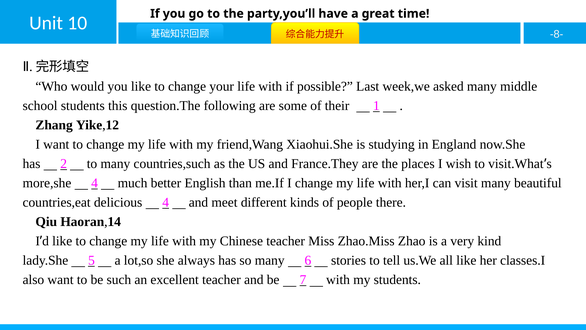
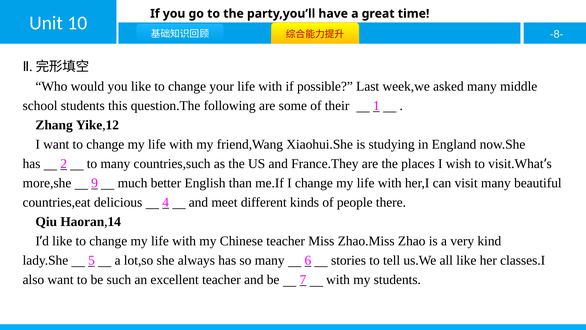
more,she 4: 4 -> 9 (95, 183)
